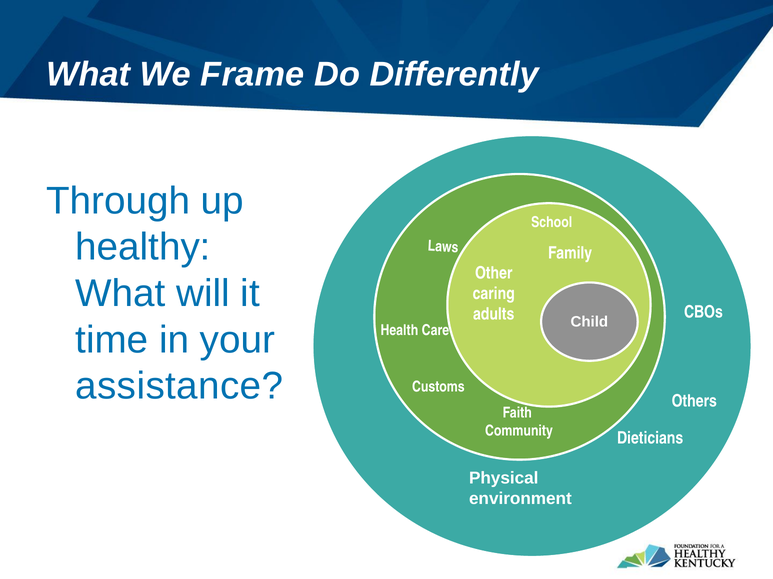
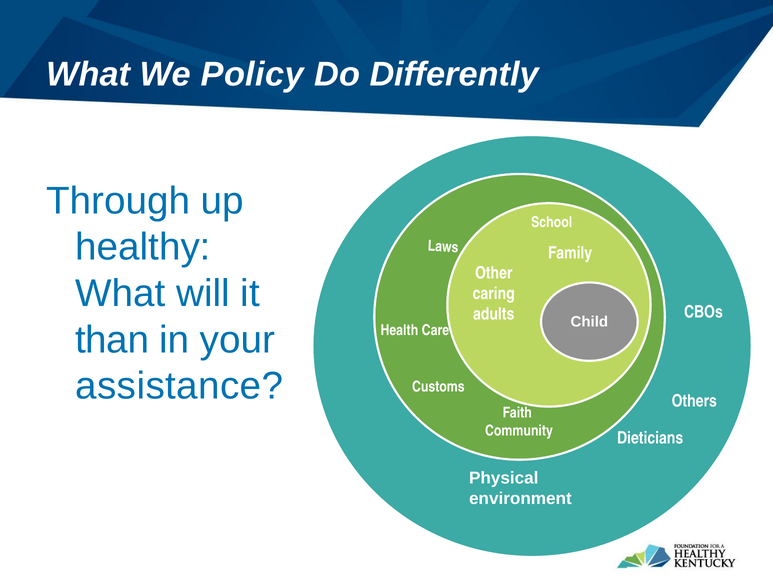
Frame: Frame -> Policy (252, 75)
time: time -> than (112, 340)
